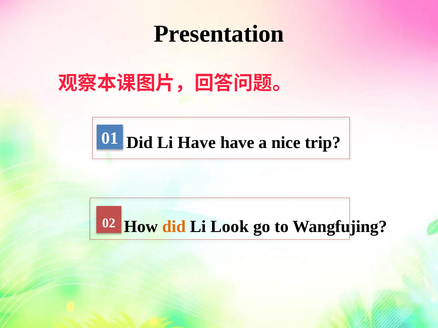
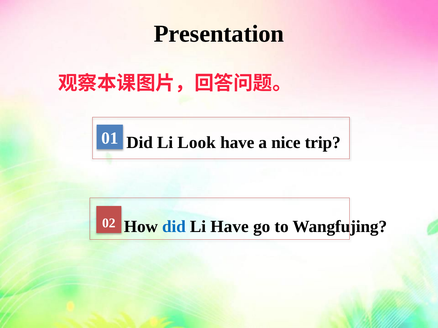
Li Have: Have -> Look (197, 143)
did colour: orange -> blue (174, 227)
Li Look: Look -> Have (230, 227)
